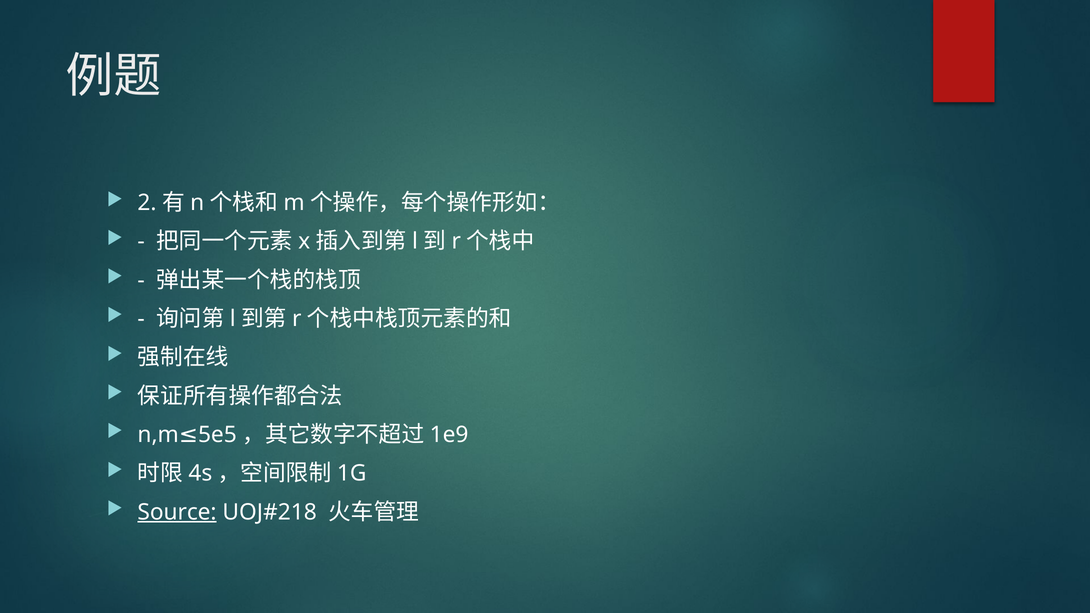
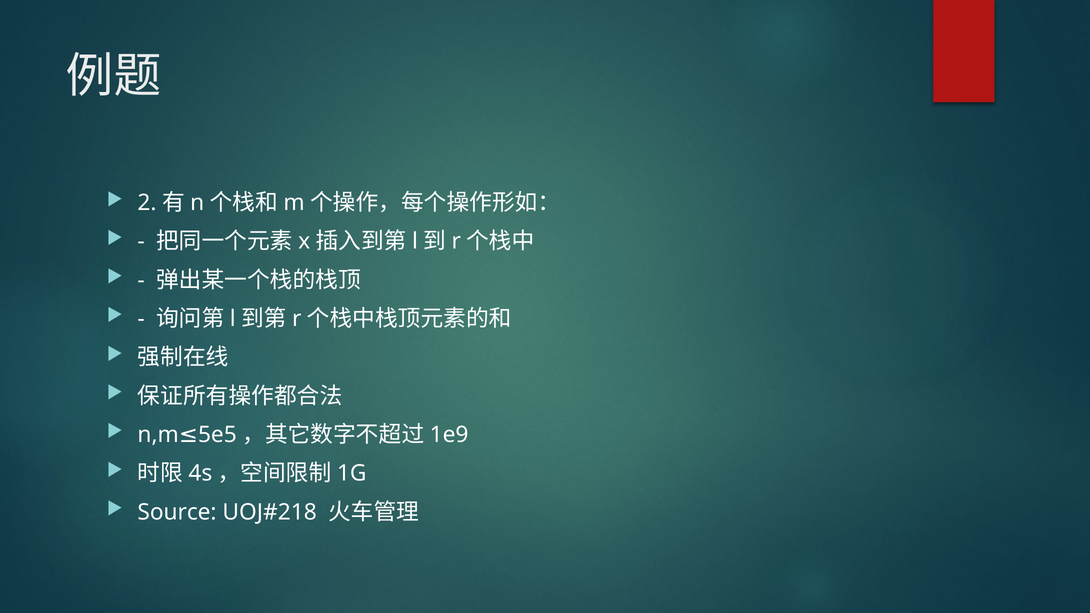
Source underline: present -> none (177, 512)
